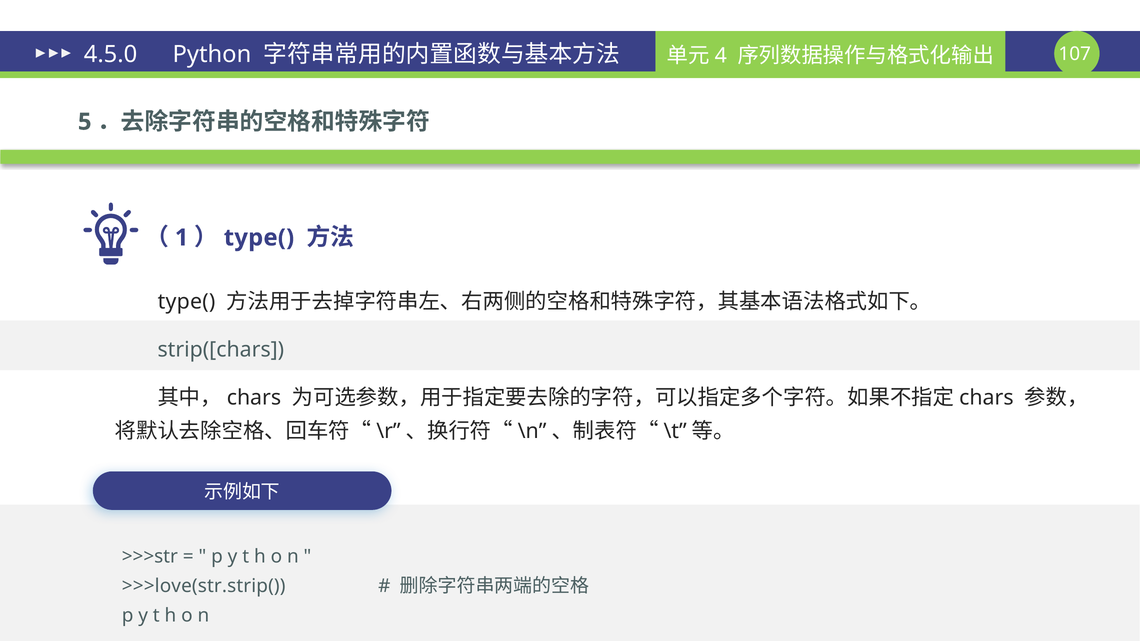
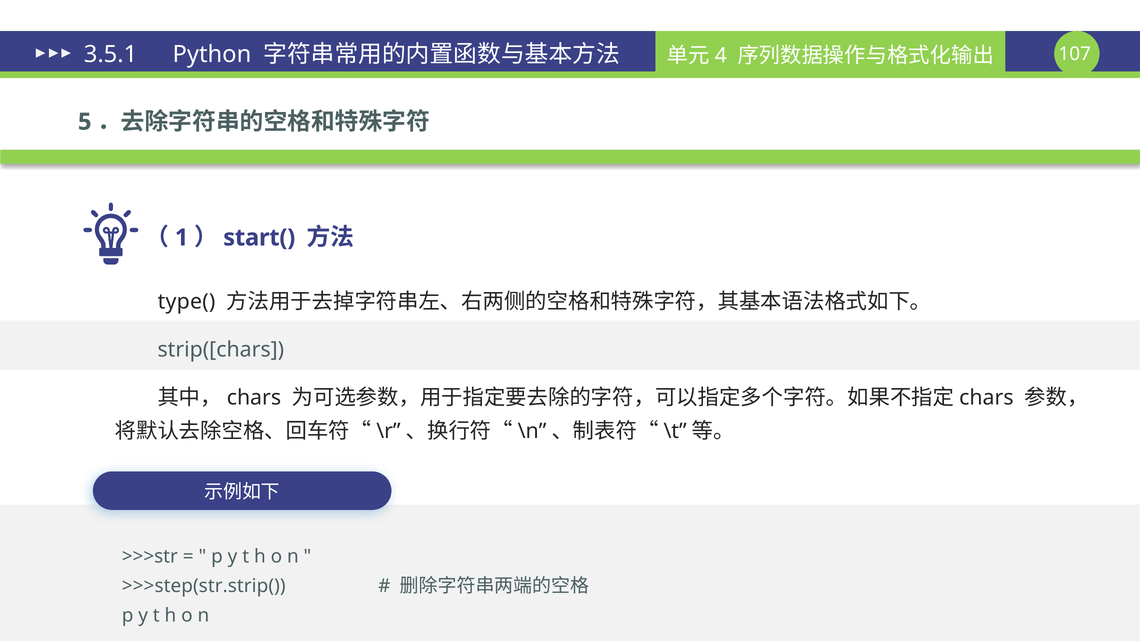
4.5.0: 4.5.0 -> 3.5.1 (111, 54)
type(: type( -> start( (259, 238)
>>>love(str.strip(: >>>love(str.strip( -> >>>step(str.strip( (204, 586)
